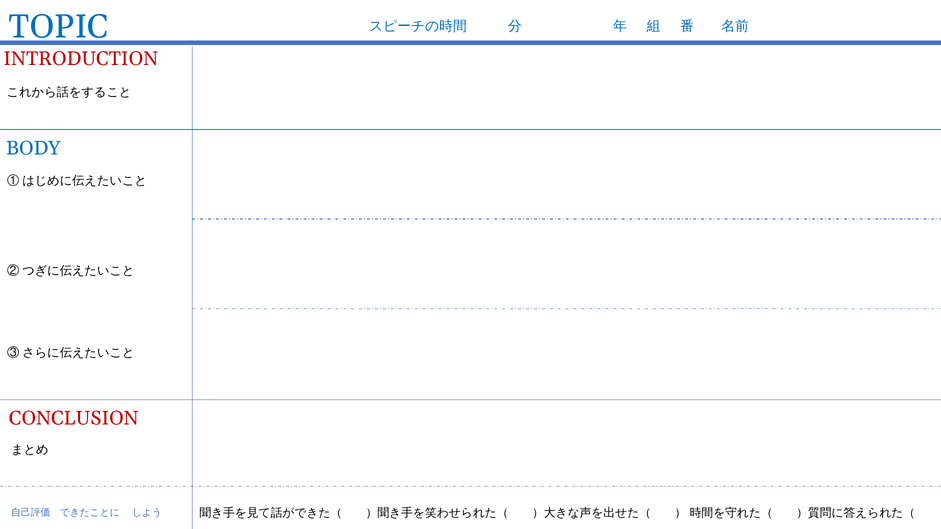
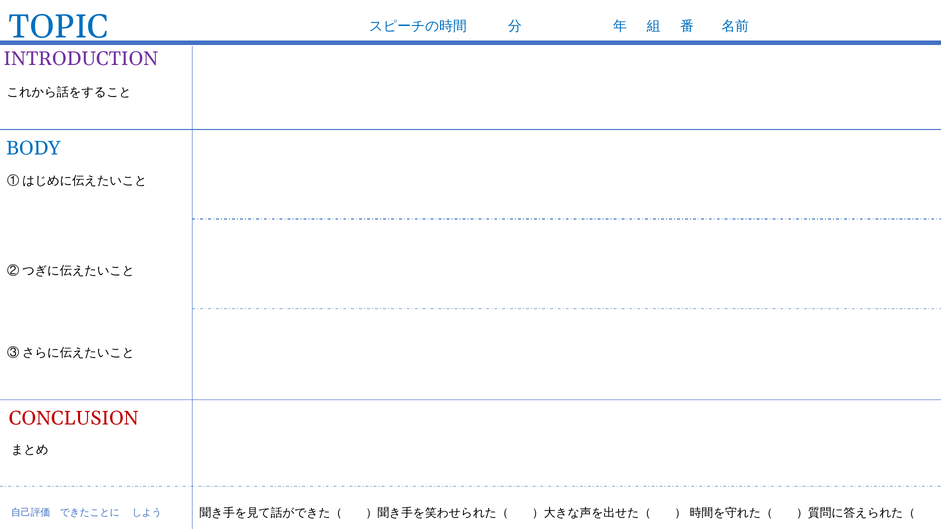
INTRODUCTION colour: red -> purple (81, 59)
